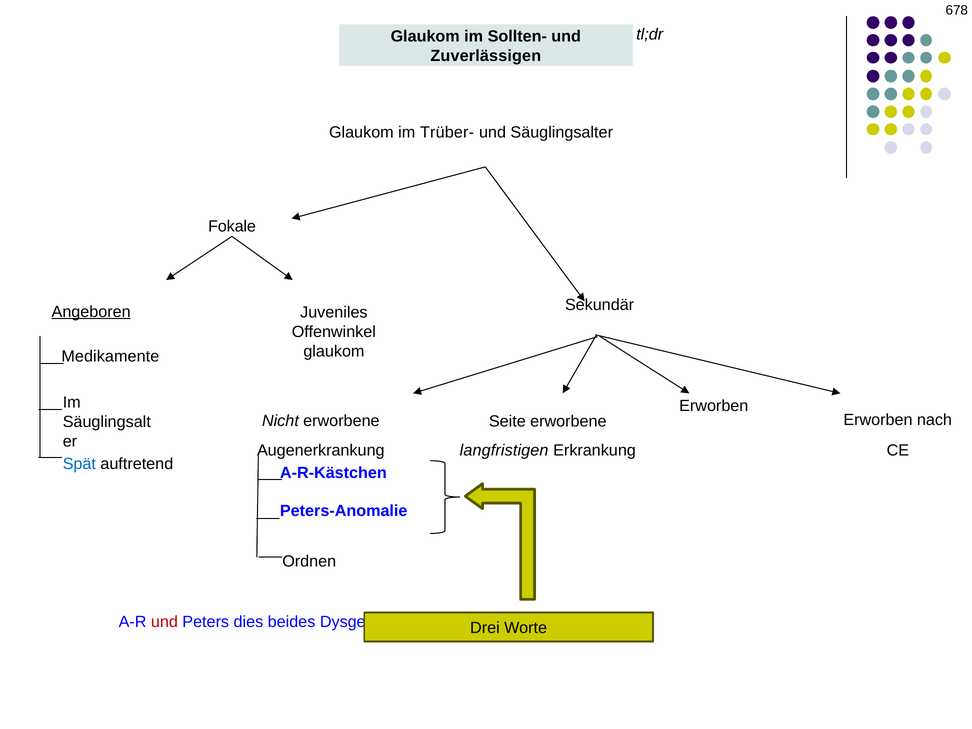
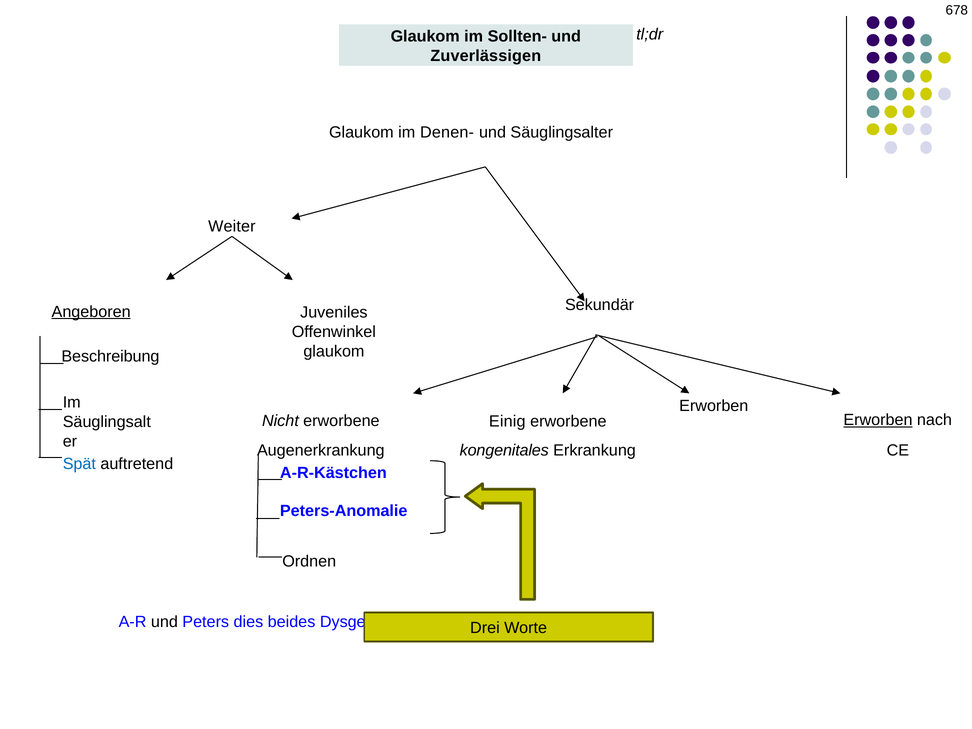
Trüber-: Trüber- -> Denen- (447, 132)
Fokale: Fokale -> Weiter (232, 226)
Medikamente: Medikamente -> Beschreibung (110, 356)
Erworben underline: none -> present (878, 420)
Seite: Seite -> Einig (507, 421)
langfristigen: langfristigen -> kongenitales (504, 450)
und colour: red -> black (164, 622)
